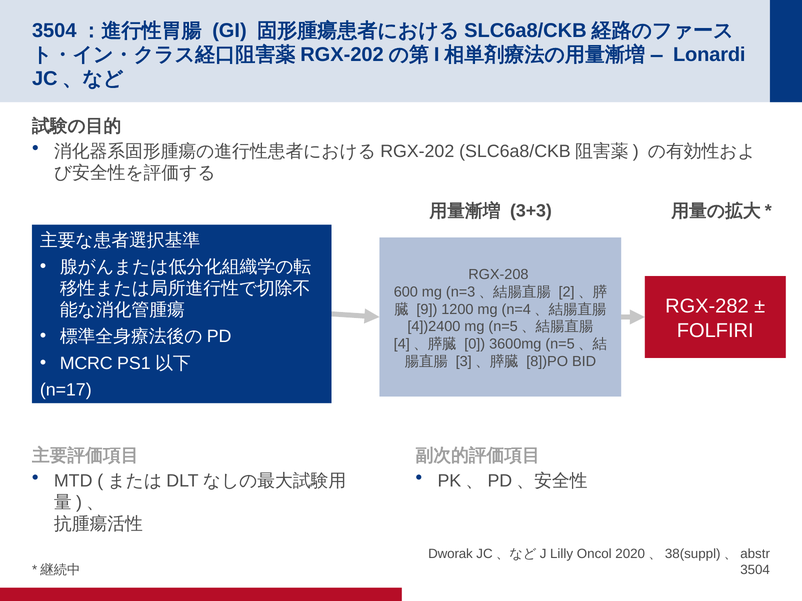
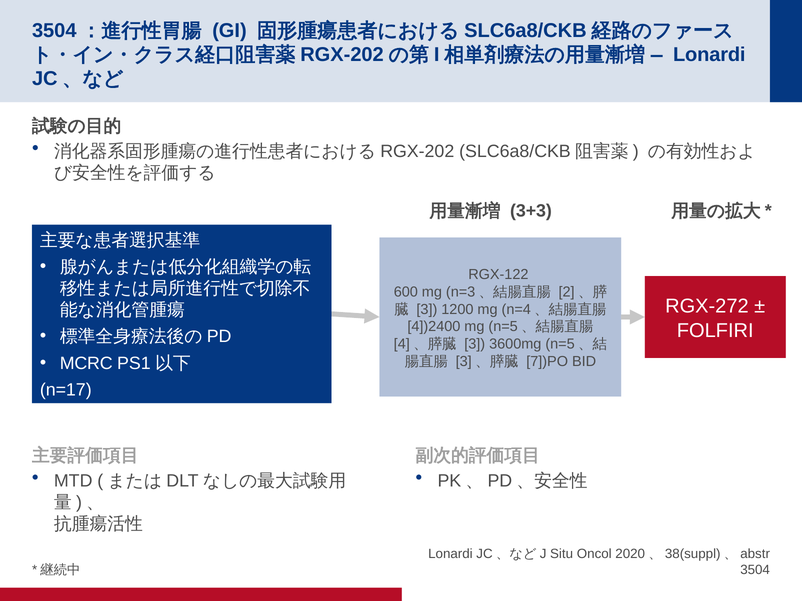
RGX-208: RGX-208 -> RGX-122 (498, 275)
RGX-282: RGX-282 -> RGX-272 (707, 307)
9: 9 -> 3 (427, 310)
0: 0 -> 3 (475, 344)
8])PO: 8])PO -> 7])PO (547, 362)
Dworak: Dworak -> Lonardi (450, 554)
Lilly: Lilly -> Situ (562, 554)
